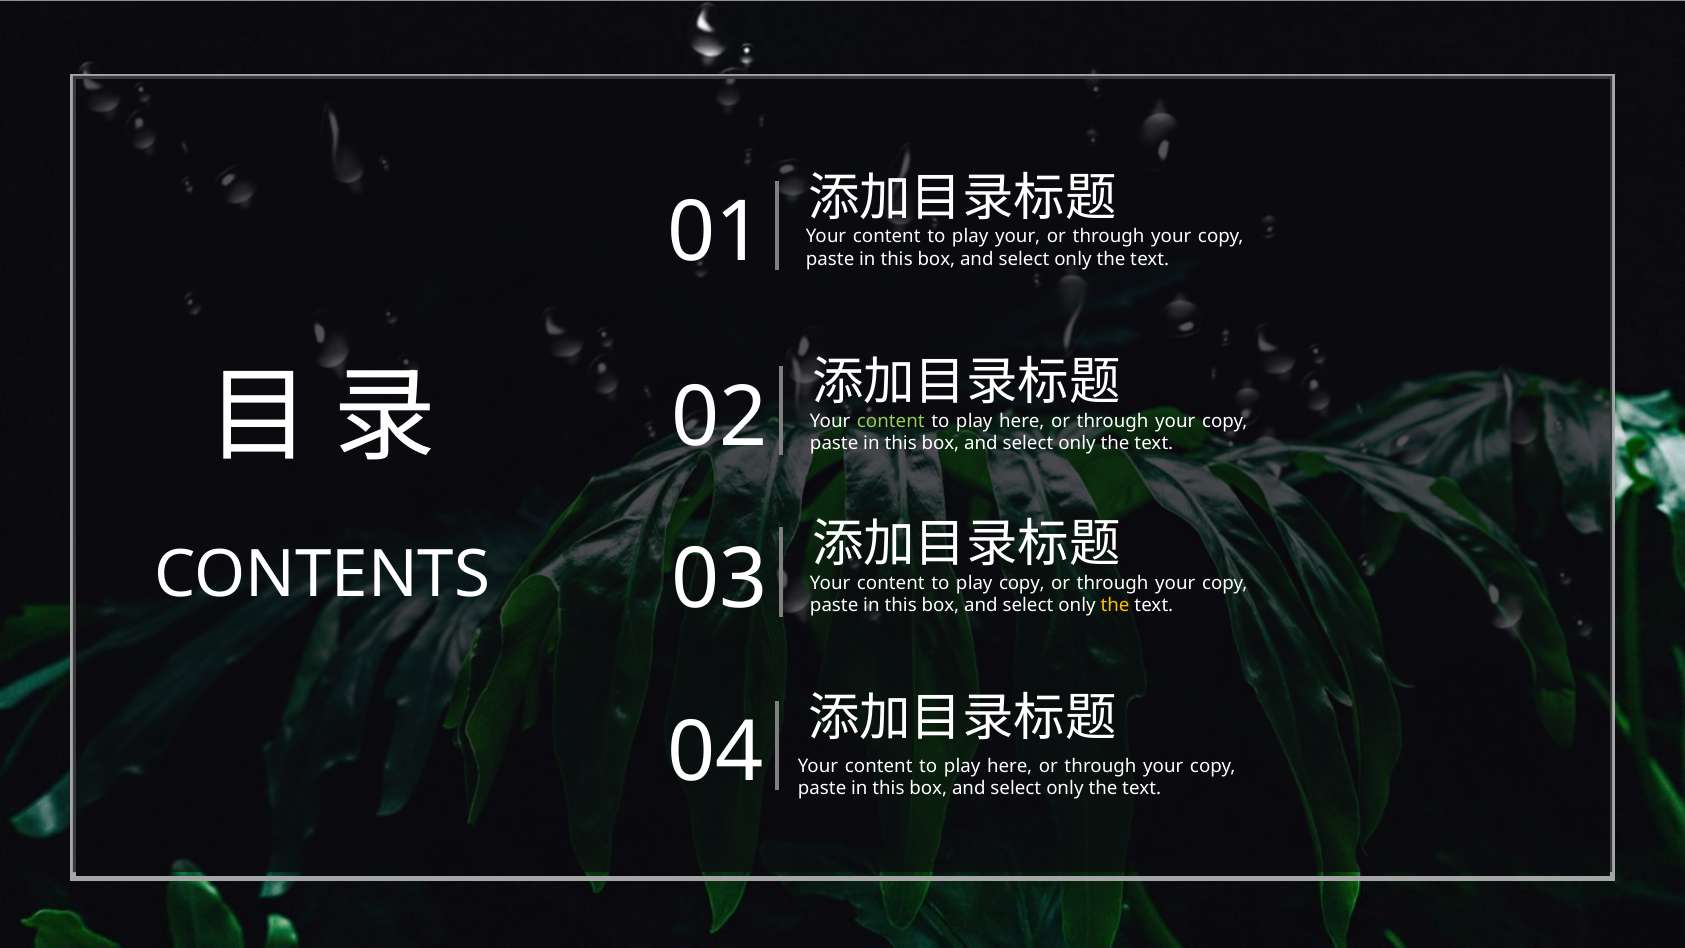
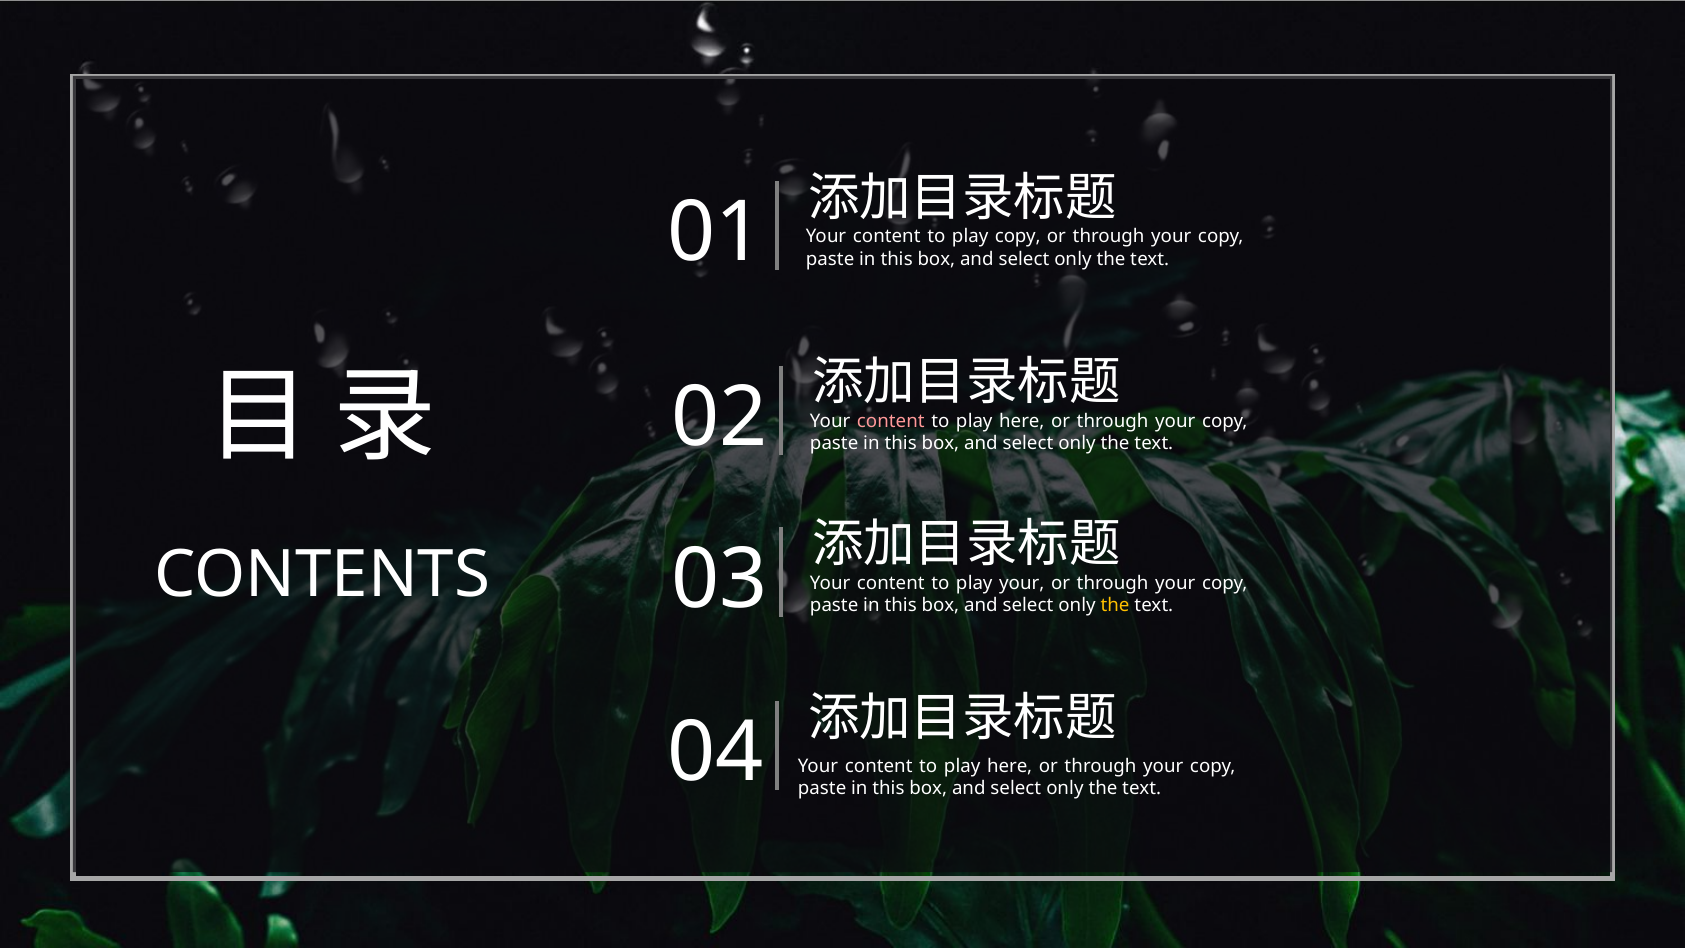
play your: your -> copy (1018, 236)
content colour: light green -> pink (891, 421)
play copy: copy -> your (1022, 583)
